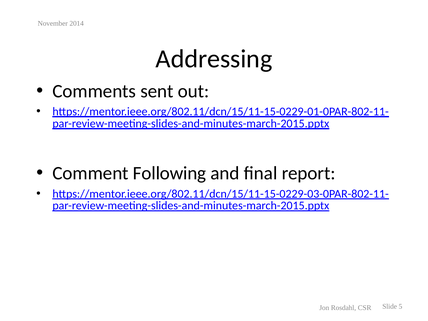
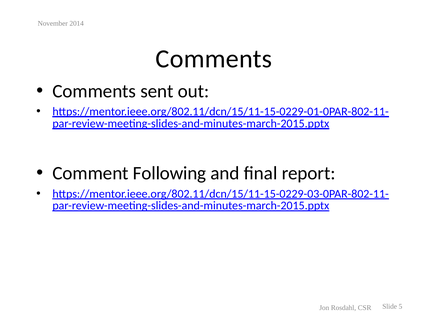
Addressing: Addressing -> Comments (214, 59)
